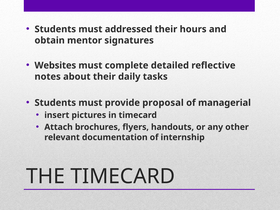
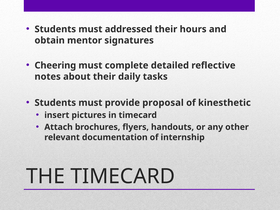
Websites: Websites -> Cheering (55, 65)
managerial: managerial -> kinesthetic (224, 103)
